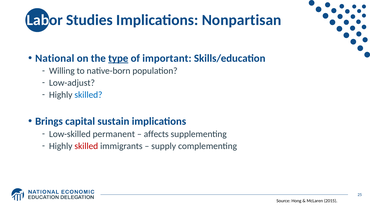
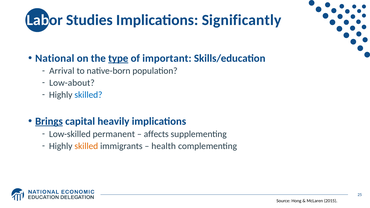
Nonpartisan: Nonpartisan -> Significantly (242, 20)
Willing: Willing -> Arrival (62, 71)
Low-adjust: Low-adjust -> Low-about (72, 83)
Brings underline: none -> present (49, 121)
sustain: sustain -> heavily (113, 121)
skilled colour: red -> orange (86, 146)
supply: supply -> health (164, 146)
